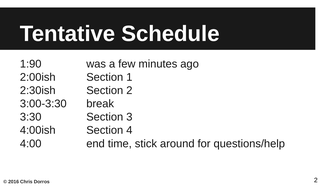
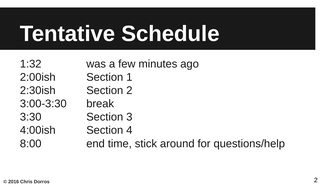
1:90: 1:90 -> 1:32 (31, 64)
4:00: 4:00 -> 8:00 (31, 143)
